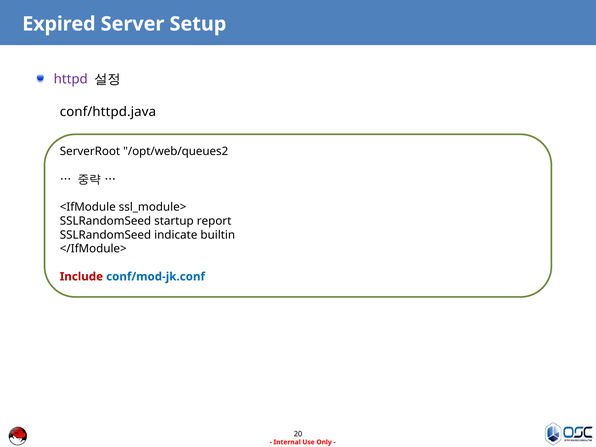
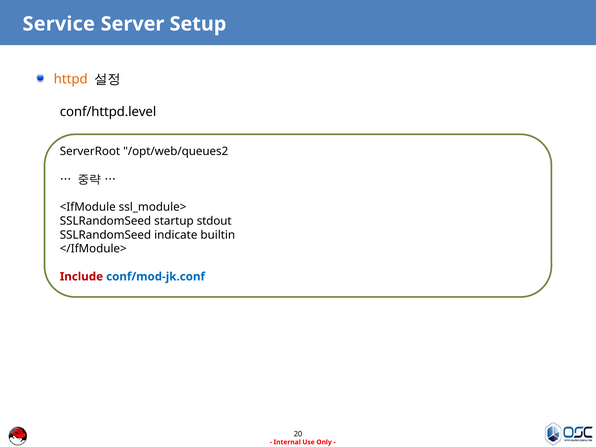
Expired: Expired -> Service (59, 24)
httpd colour: purple -> orange (71, 79)
conf/httpd.java: conf/httpd.java -> conf/httpd.level (108, 112)
report: report -> stdout (214, 221)
